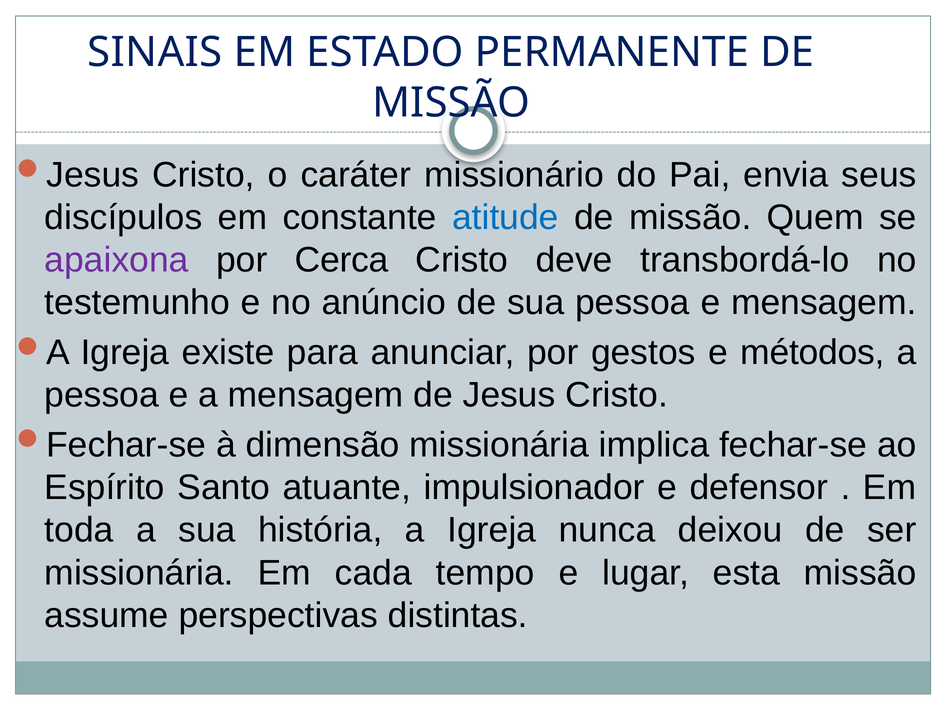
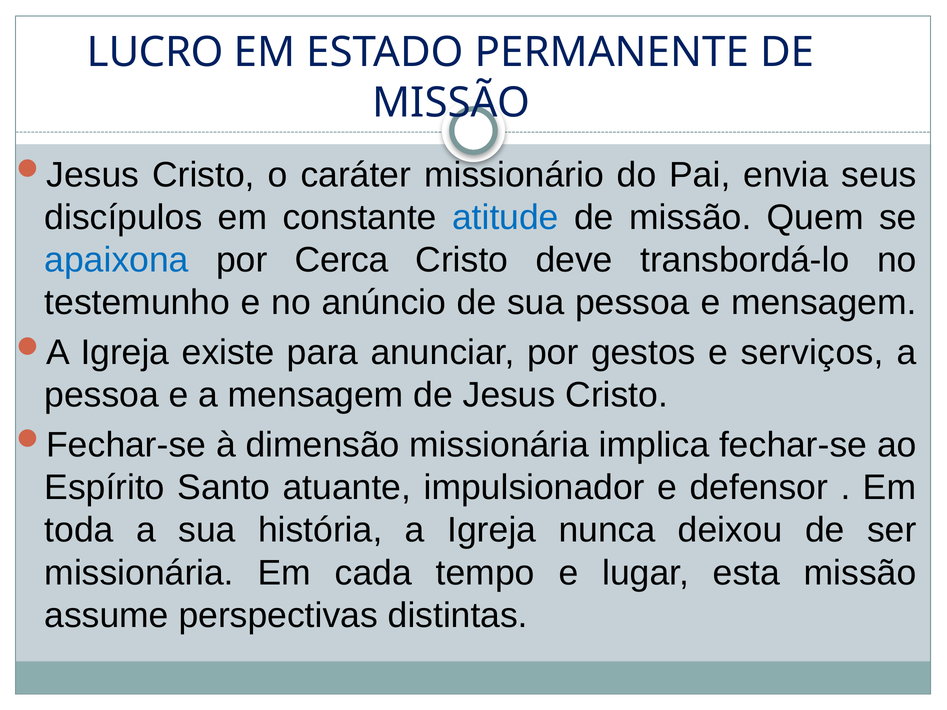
SINAIS: SINAIS -> LUCRO (155, 52)
apaixona colour: purple -> blue (117, 260)
métodos: métodos -> serviços (812, 353)
